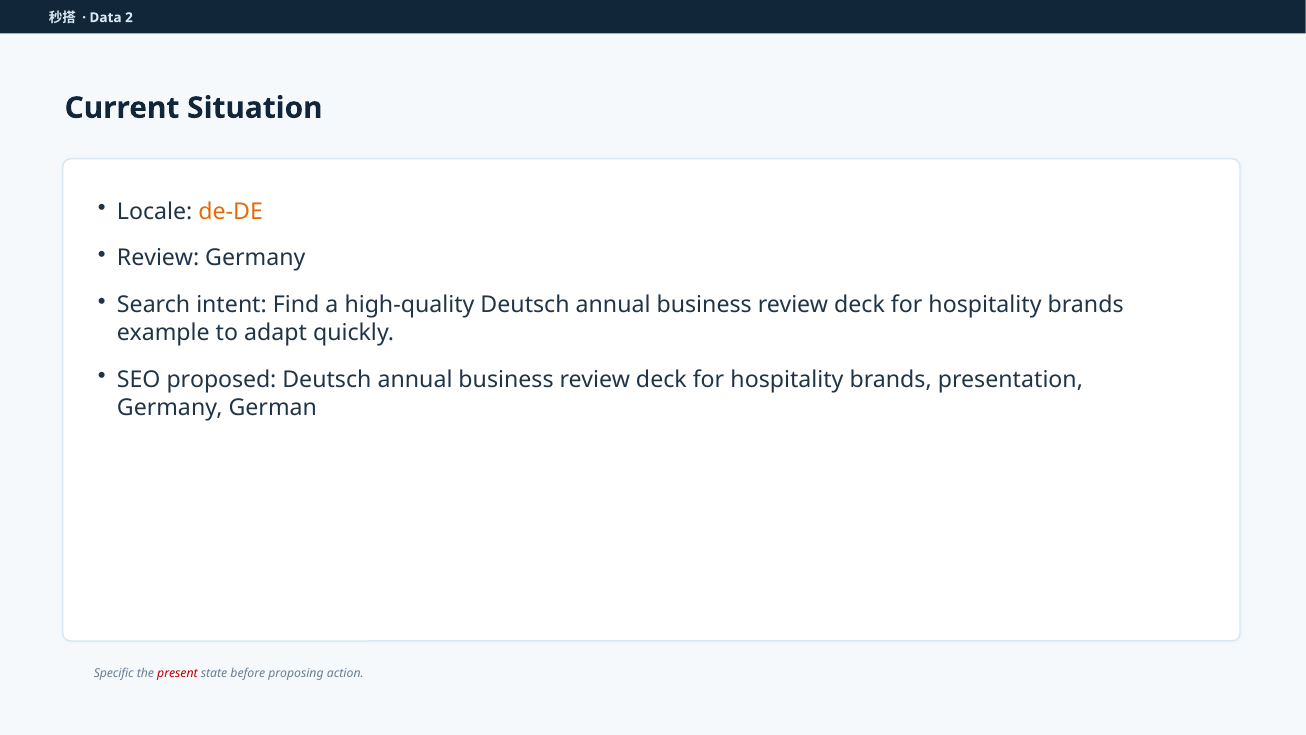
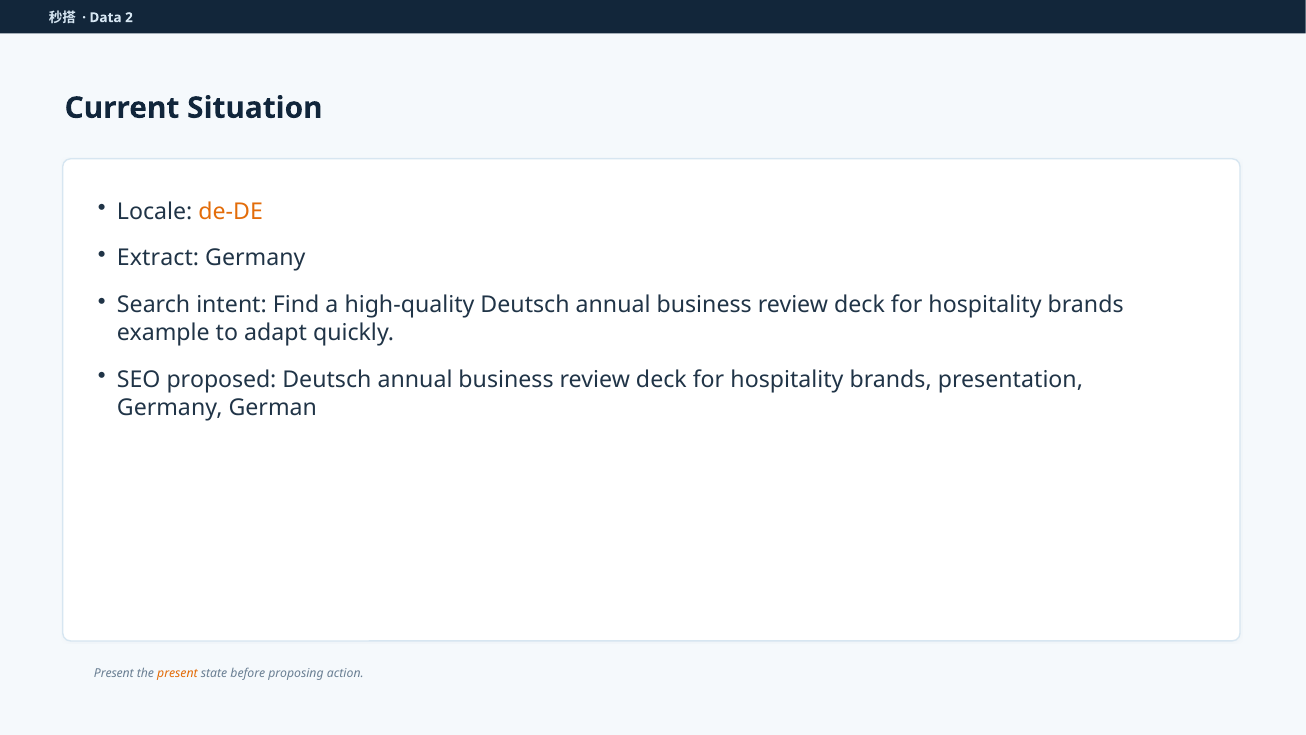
Review: Review -> Extract (158, 258)
Specific: Specific -> Present (114, 673)
present colour: red -> orange (177, 673)
